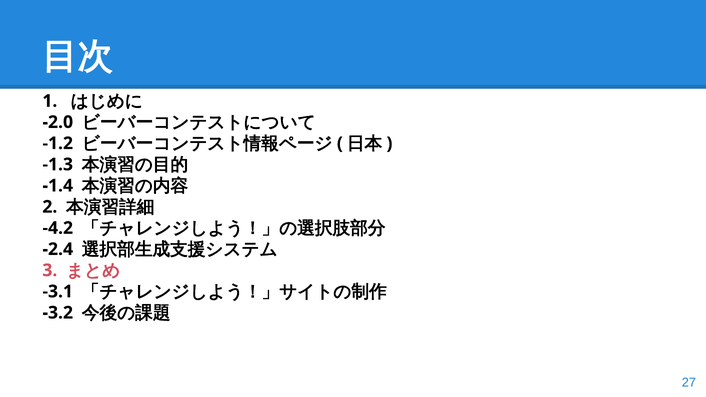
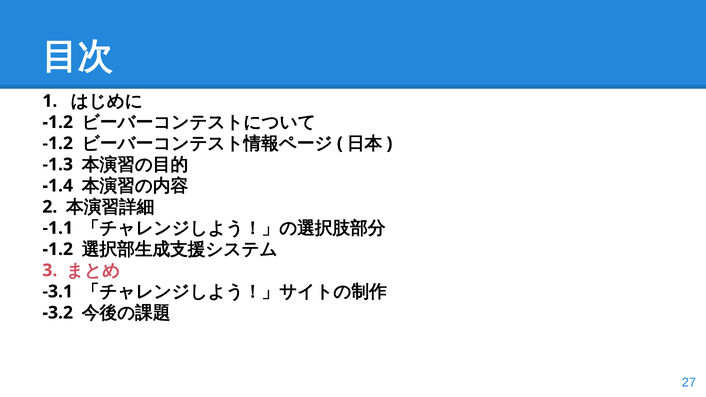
-2.0: -2.0 -> -1.2 (58, 122)
-4.2: -4.2 -> -1.1 (58, 228)
-2.4: -2.4 -> -1.2 (58, 249)
